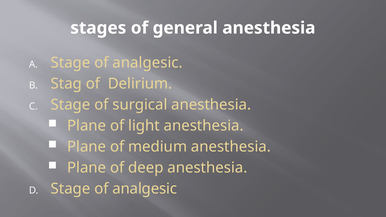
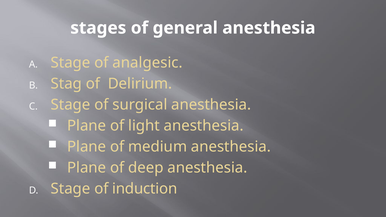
analgesic: analgesic -> induction (145, 189)
